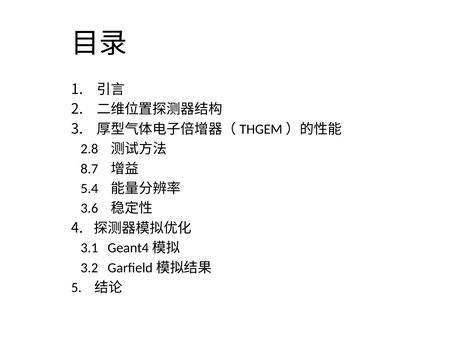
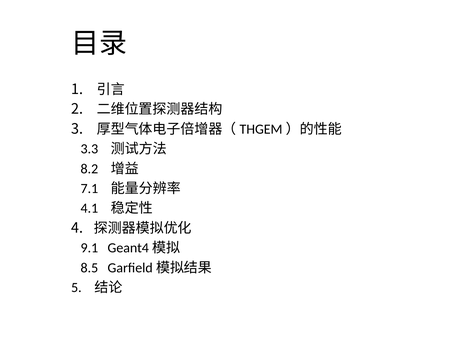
2.8: 2.8 -> 3.3 (89, 149)
8.7: 8.7 -> 8.2 (89, 169)
5.4: 5.4 -> 7.1 (89, 188)
3.6: 3.6 -> 4.1 (89, 208)
3.1: 3.1 -> 9.1 (89, 248)
3.2: 3.2 -> 8.5 (89, 268)
